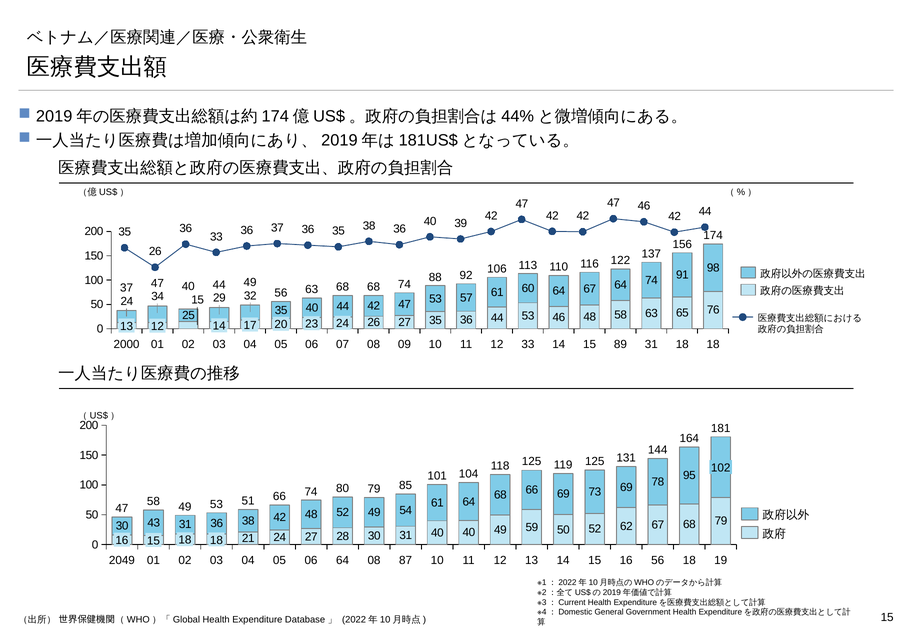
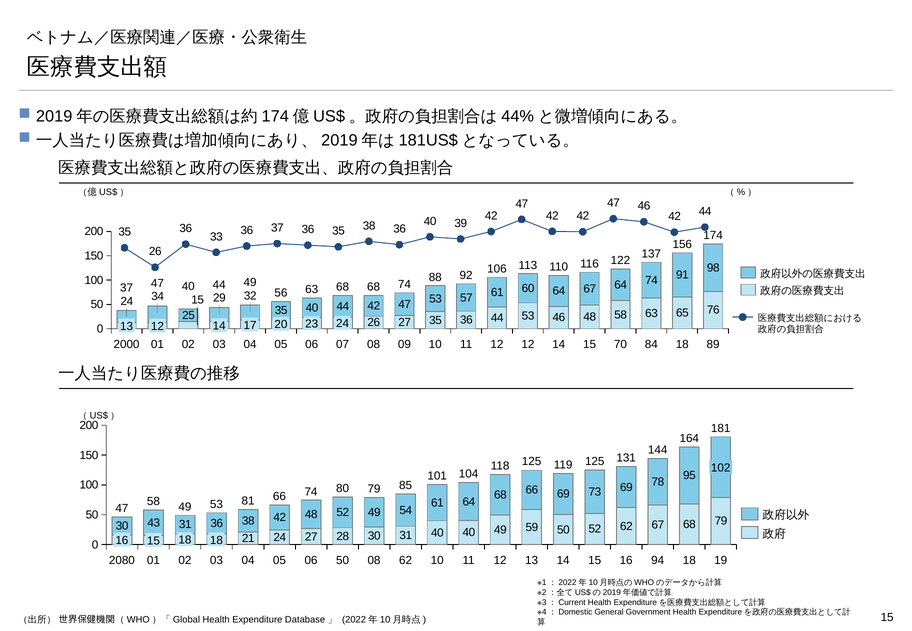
12 33: 33 -> 12 (528, 345)
89: 89 -> 70 (620, 345)
15 31: 31 -> 84 (651, 345)
18 18: 18 -> 89 (713, 345)
51: 51 -> 81 (248, 501)
2049: 2049 -> 2080 (122, 561)
06 64: 64 -> 50 (343, 561)
02 87: 87 -> 62 (406, 561)
15 56: 56 -> 94 (658, 561)
